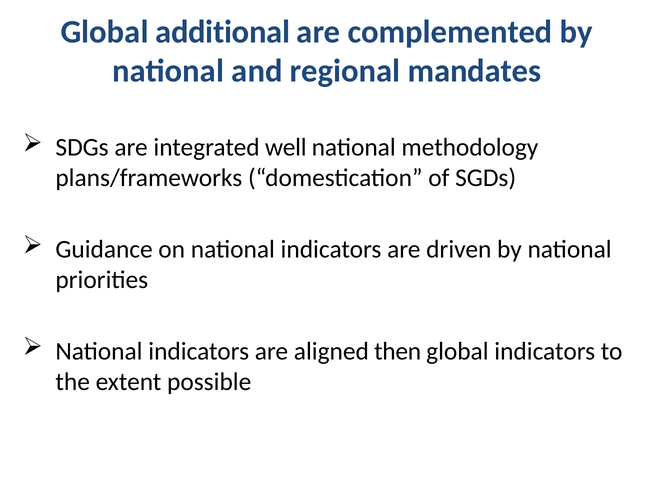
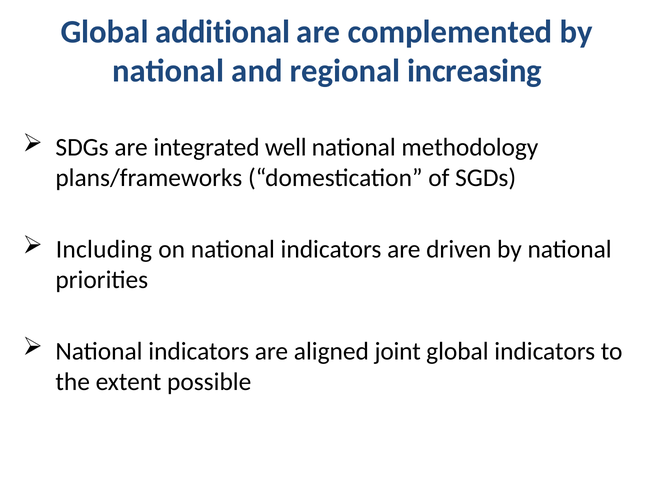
mandates: mandates -> increasing (475, 71)
Guidance: Guidance -> Including (104, 249)
then: then -> joint (398, 351)
